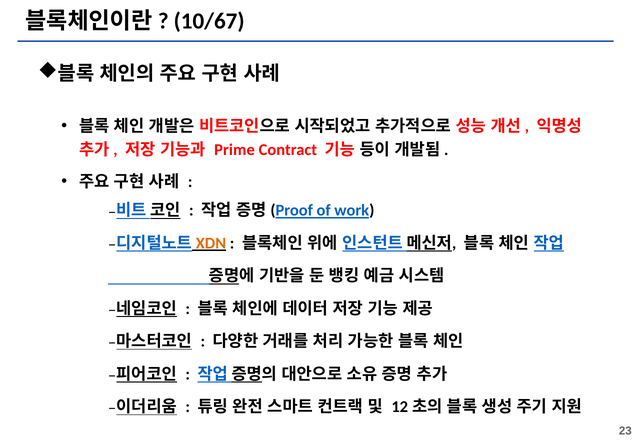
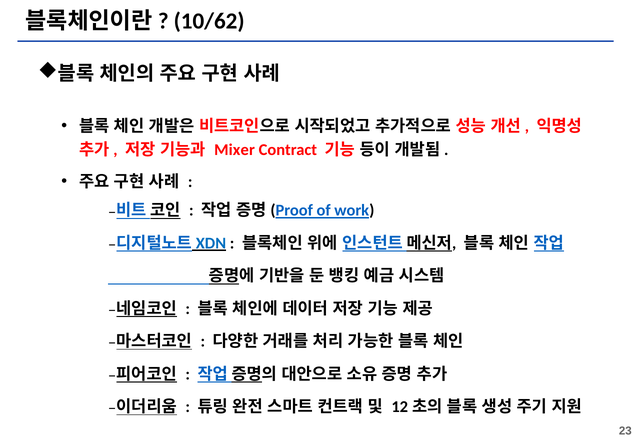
10/67: 10/67 -> 10/62 (209, 21)
Prime: Prime -> Mixer (235, 150)
XDN colour: orange -> blue (211, 243)
